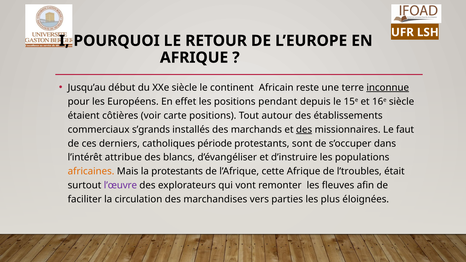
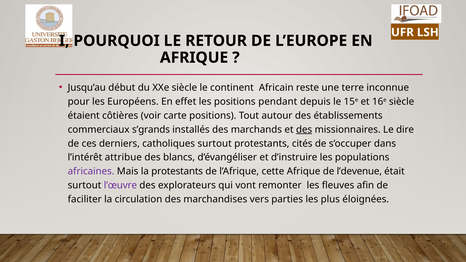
inconnue underline: present -> none (388, 88)
faut: faut -> dire (405, 130)
catholiques période: période -> surtout (215, 144)
sont: sont -> cités (302, 144)
africaines colour: orange -> purple (91, 172)
l’troubles: l’troubles -> l’devenue (359, 172)
